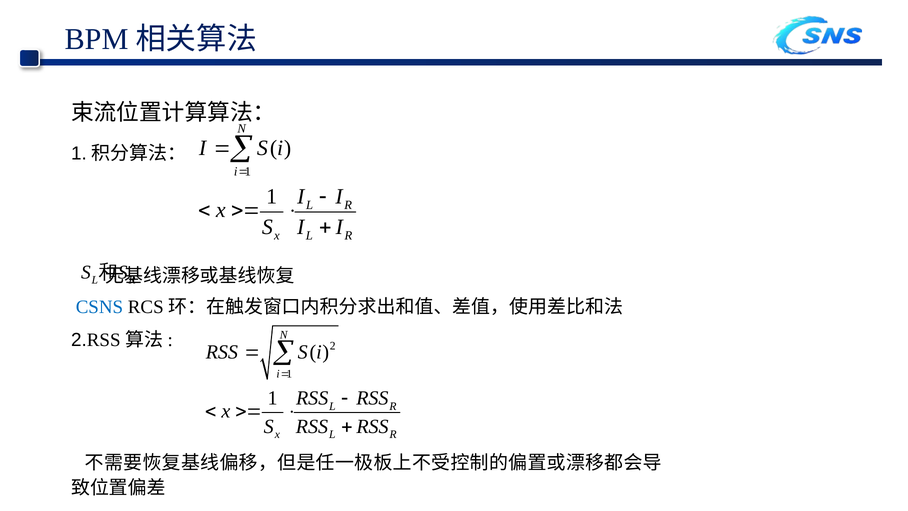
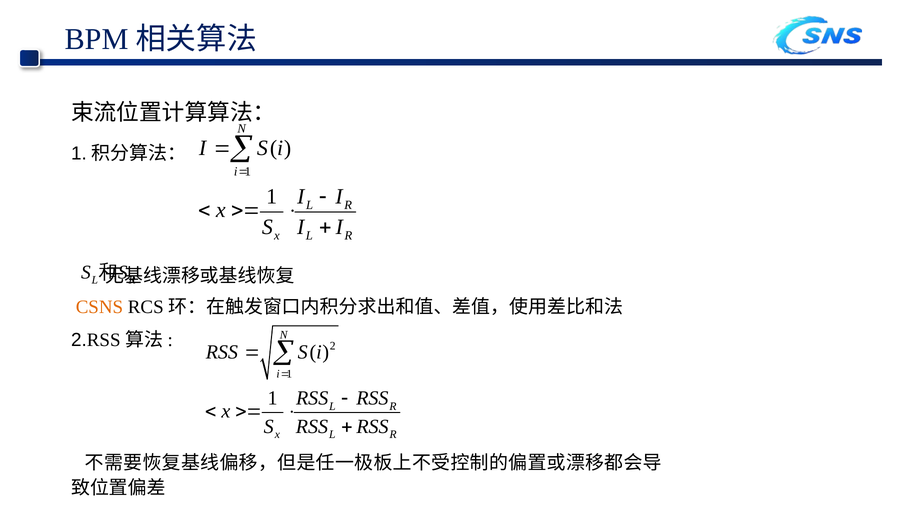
CSNS colour: blue -> orange (99, 307)
